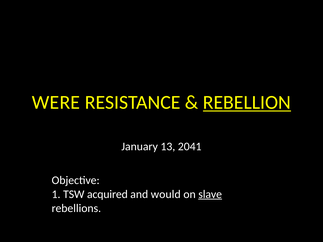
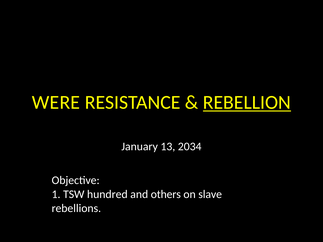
2041: 2041 -> 2034 (190, 147)
acquired: acquired -> hundred (107, 194)
would: would -> others (166, 194)
slave underline: present -> none (210, 194)
